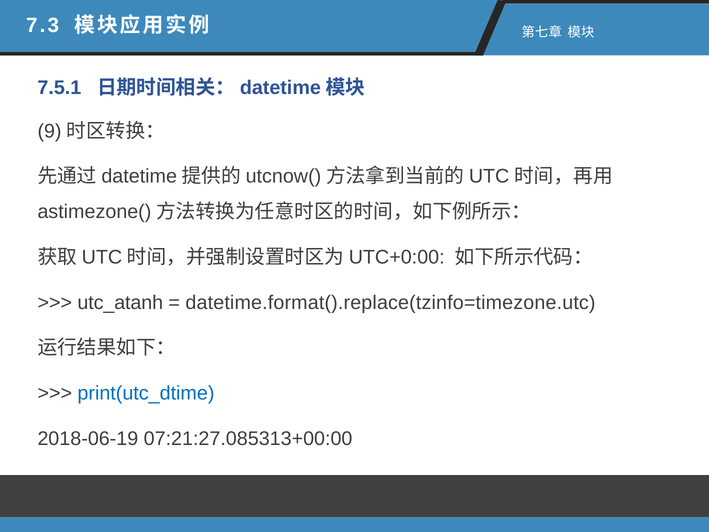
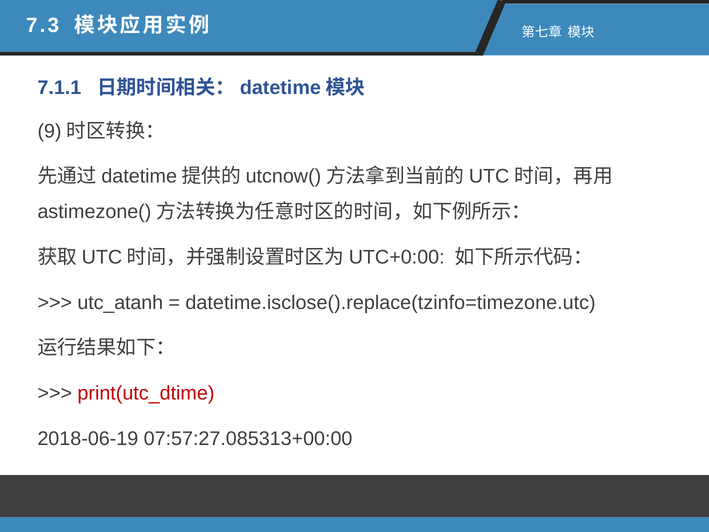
7.5.1: 7.5.1 -> 7.1.1 (59, 88)
datetime.format().replace(tzinfo=timezone.utc: datetime.format().replace(tzinfo=timezone.utc -> datetime.isclose().replace(tzinfo=timezone.utc (391, 302)
print(utc_dtime colour: blue -> red (146, 393)
07:21:27.085313+00:00: 07:21:27.085313+00:00 -> 07:57:27.085313+00:00 (248, 438)
